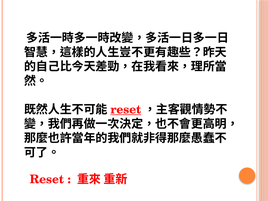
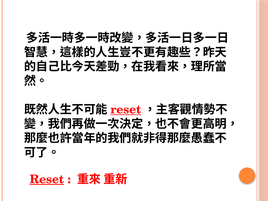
Reset underline: none -> present (47, 179)
